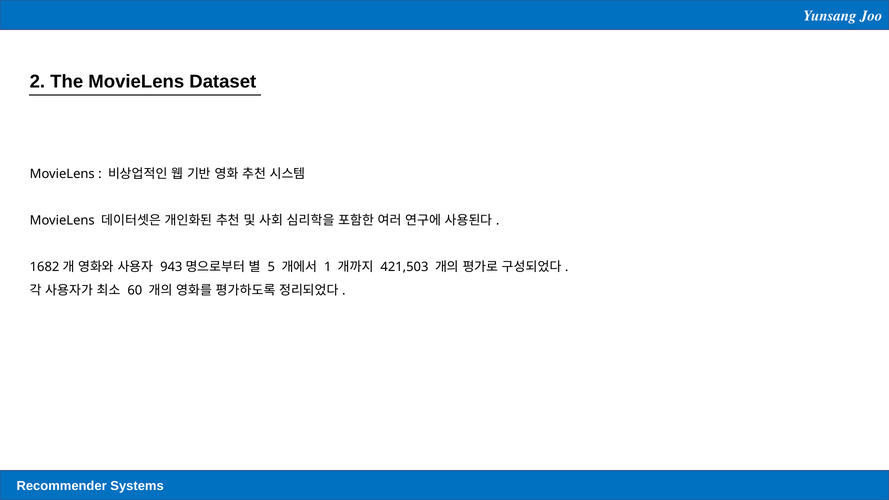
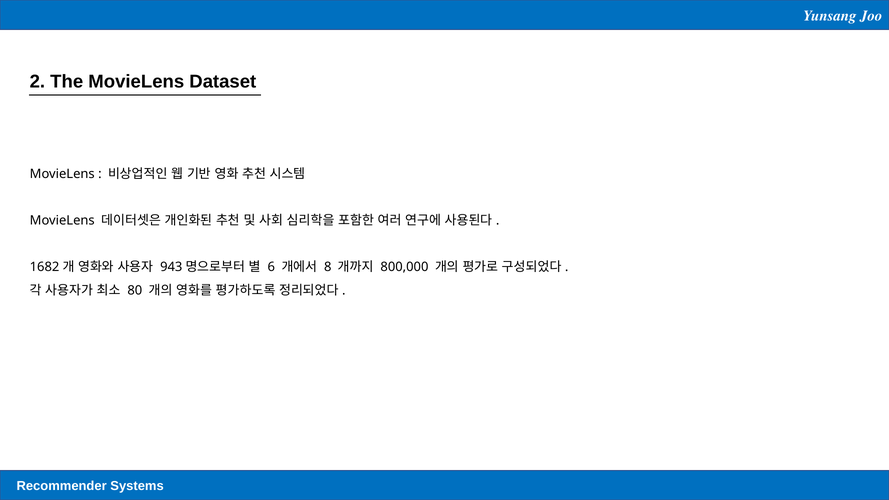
5: 5 -> 6 (271, 267)
1: 1 -> 8 (328, 267)
421,503: 421,503 -> 800,000 (404, 267)
60: 60 -> 80 (135, 290)
